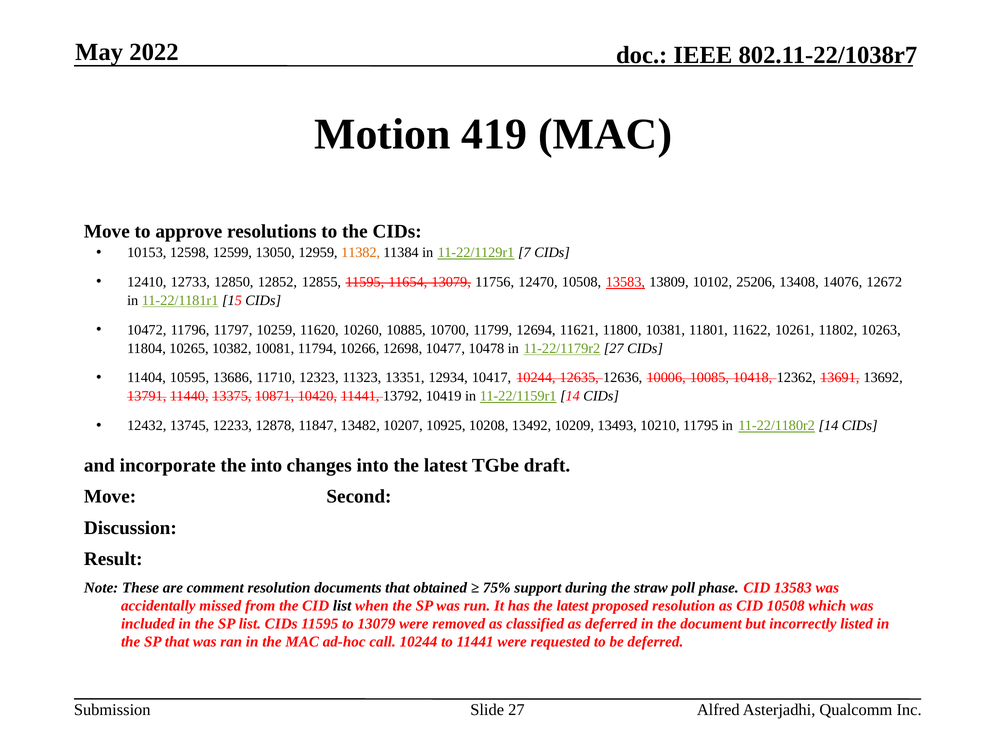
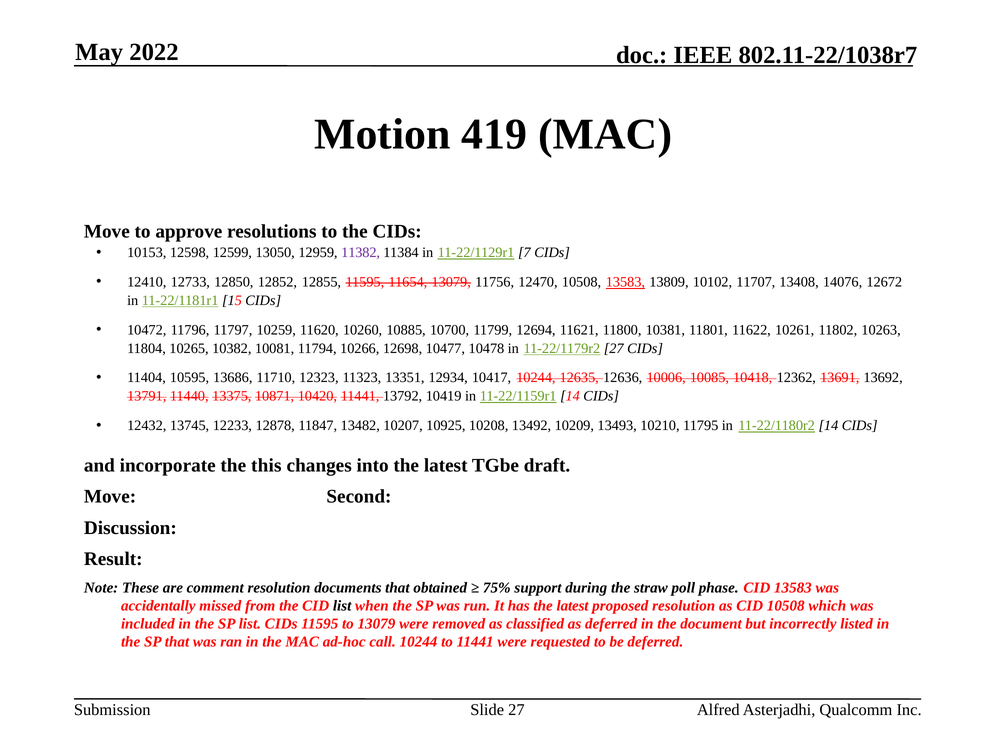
11382 colour: orange -> purple (361, 253)
25206: 25206 -> 11707 (756, 282)
the into: into -> this (266, 465)
